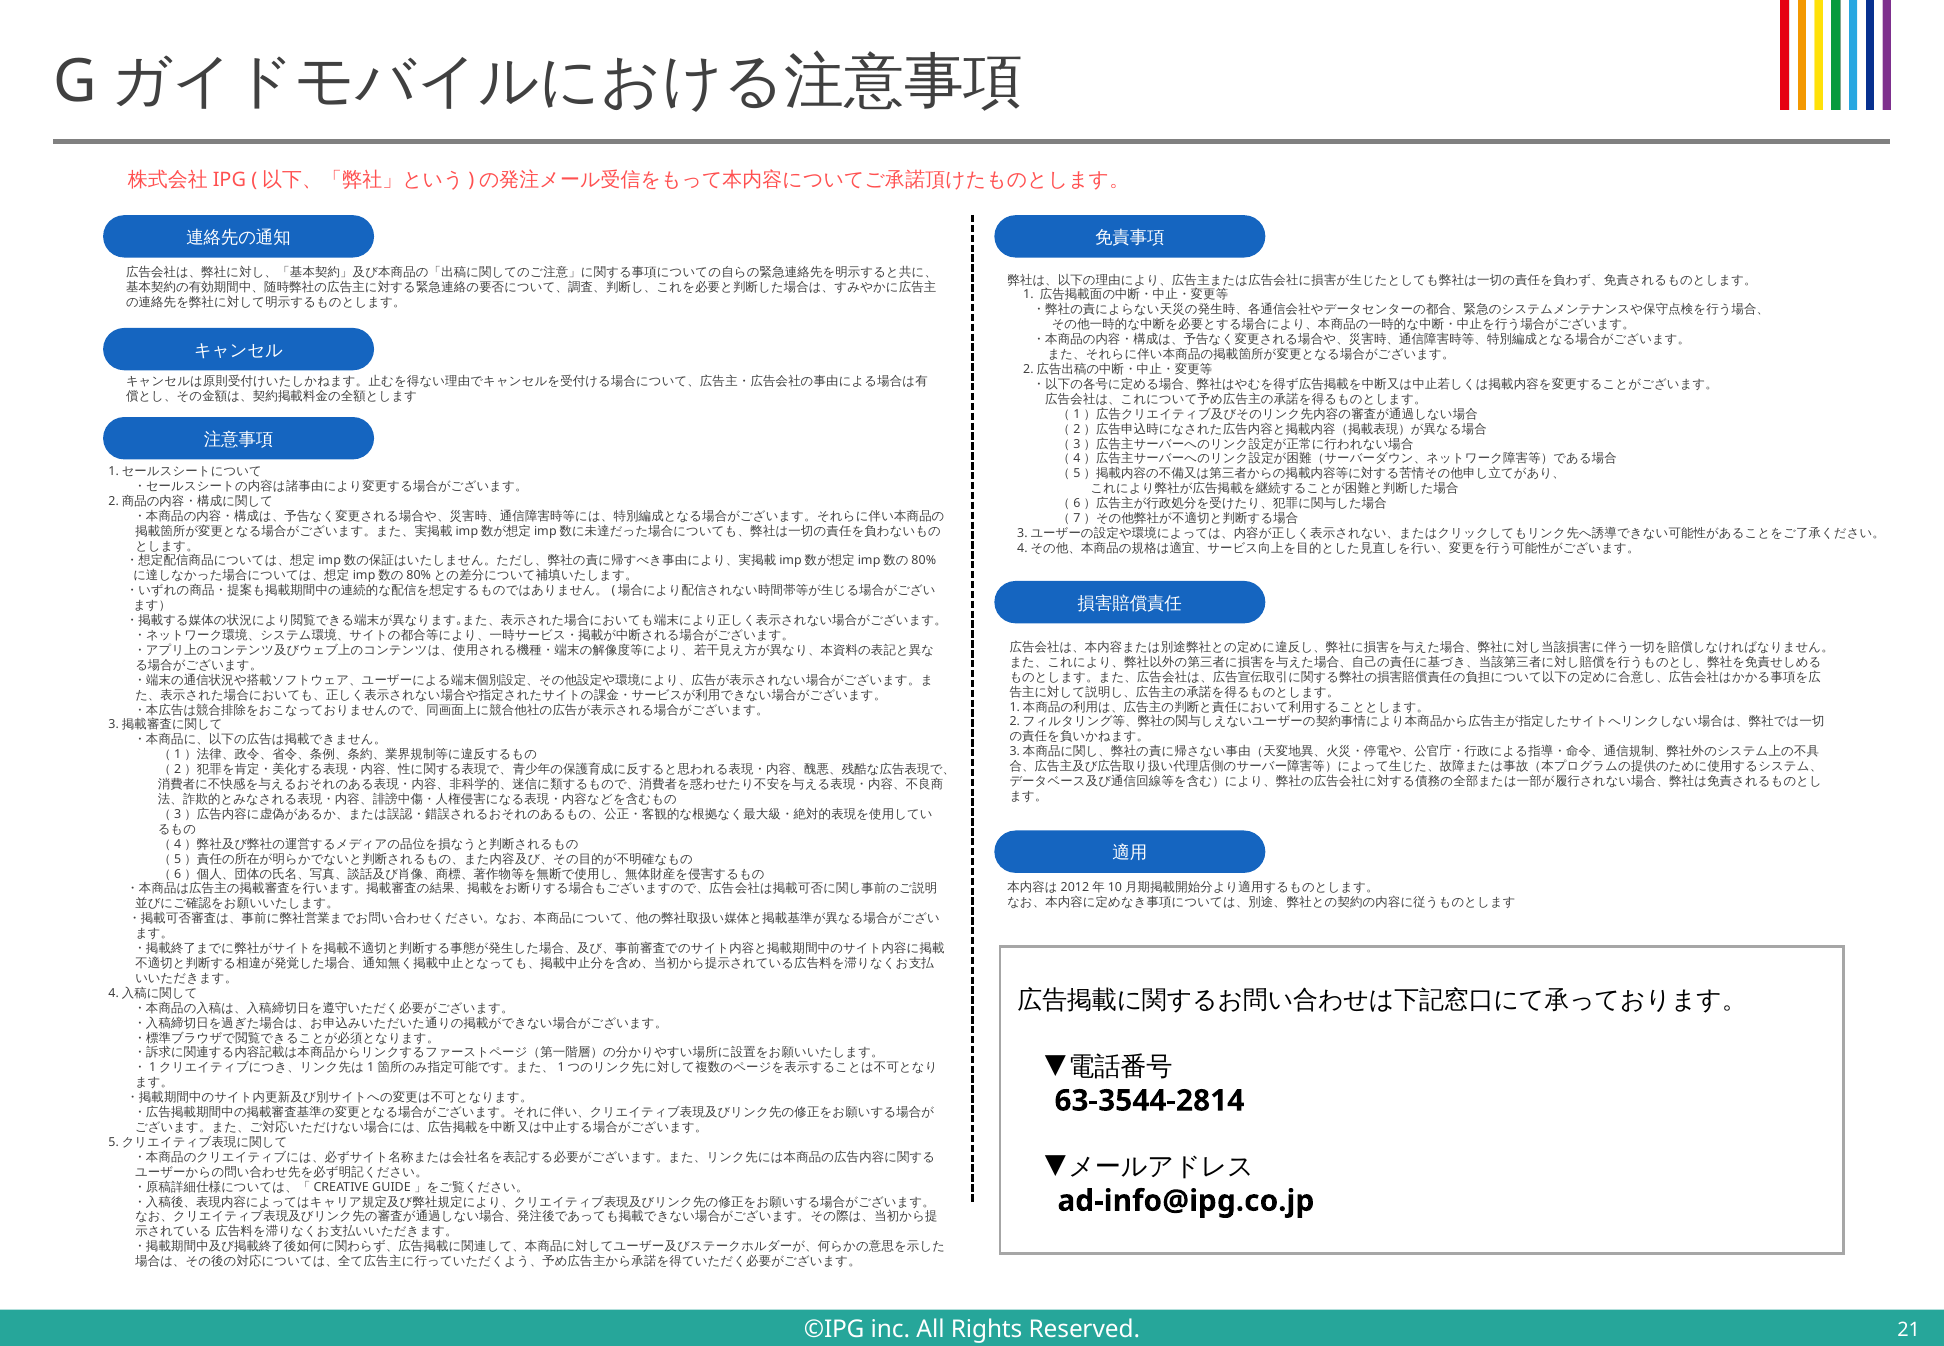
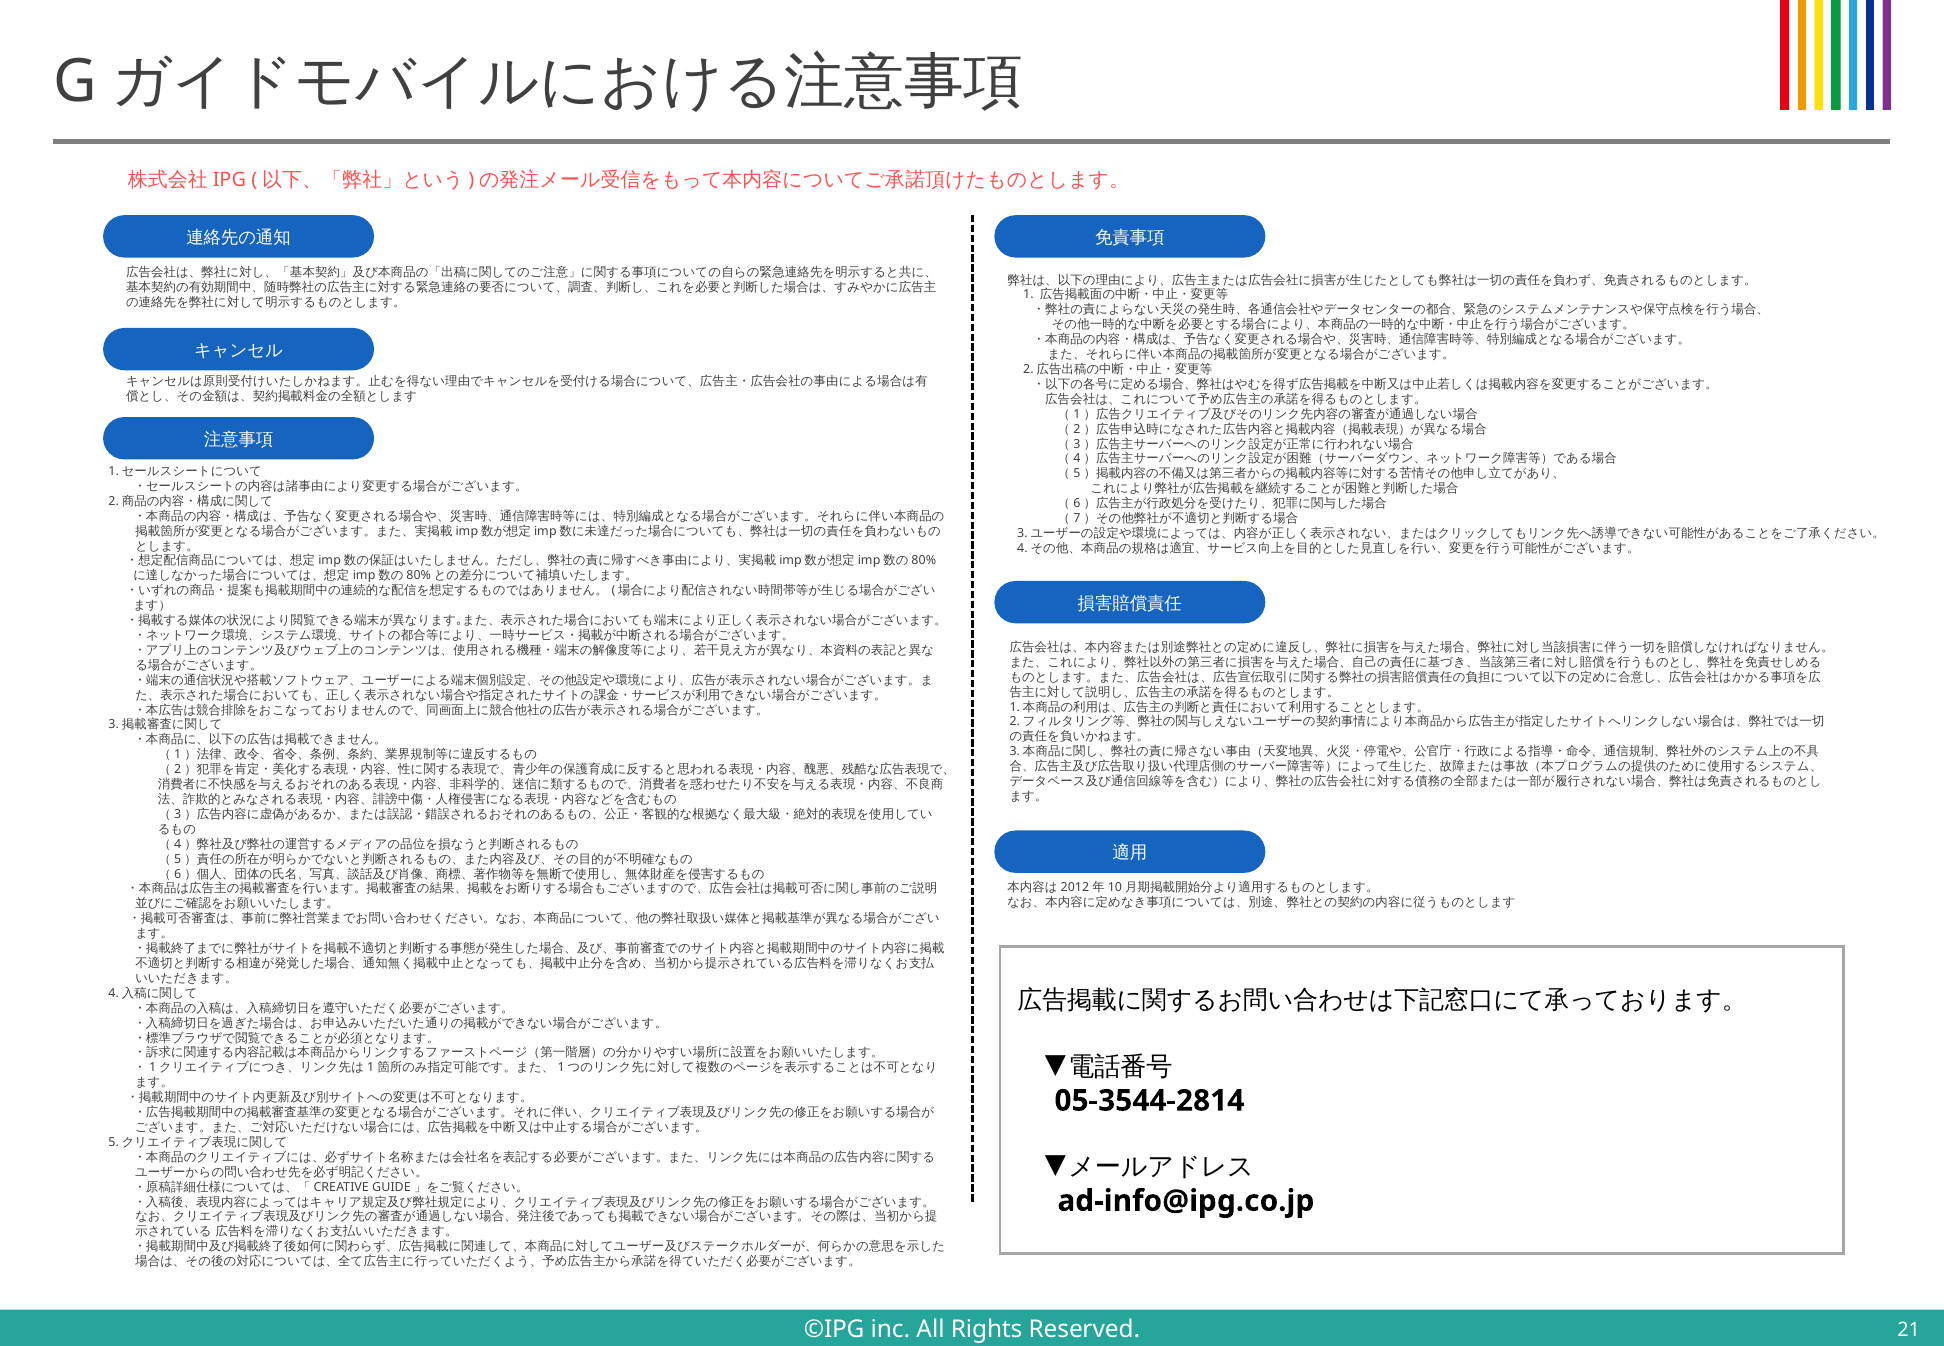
63-3544-2814: 63-3544-2814 -> 05-3544-2814 (1149, 1101)
